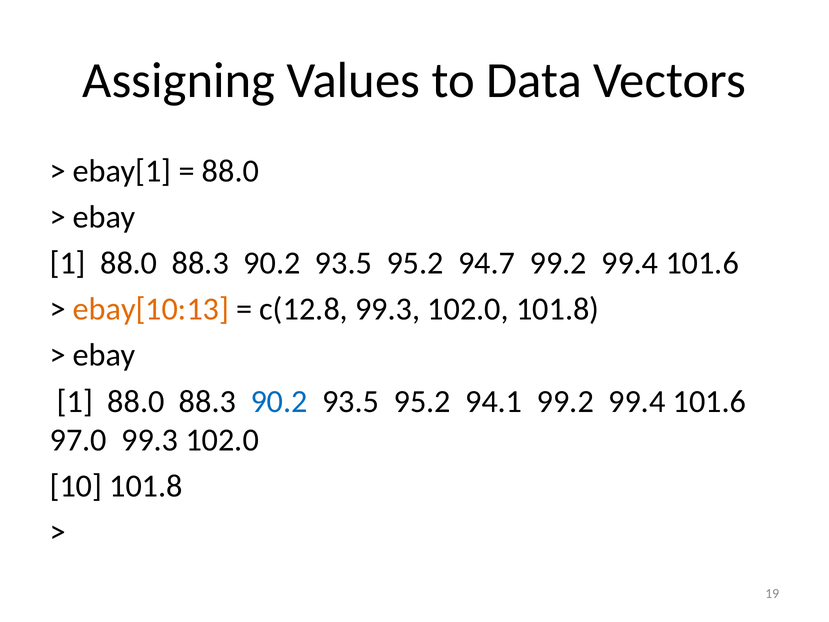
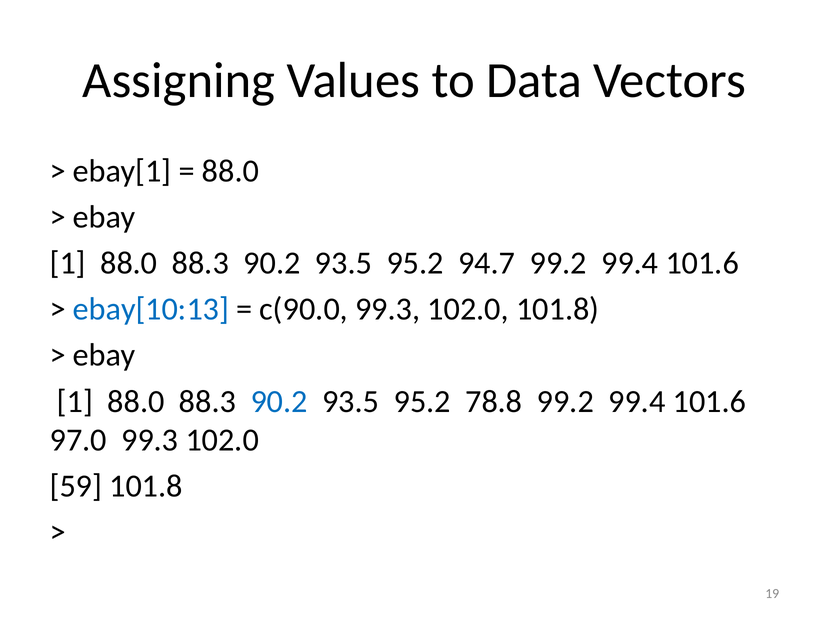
ebay[10:13 colour: orange -> blue (151, 309)
c(12.8: c(12.8 -> c(90.0 (304, 309)
94.1: 94.1 -> 78.8 (494, 401)
10: 10 -> 59 (76, 486)
